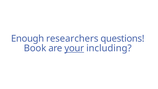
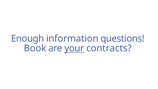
researchers: researchers -> information (72, 39)
including: including -> contracts (109, 48)
